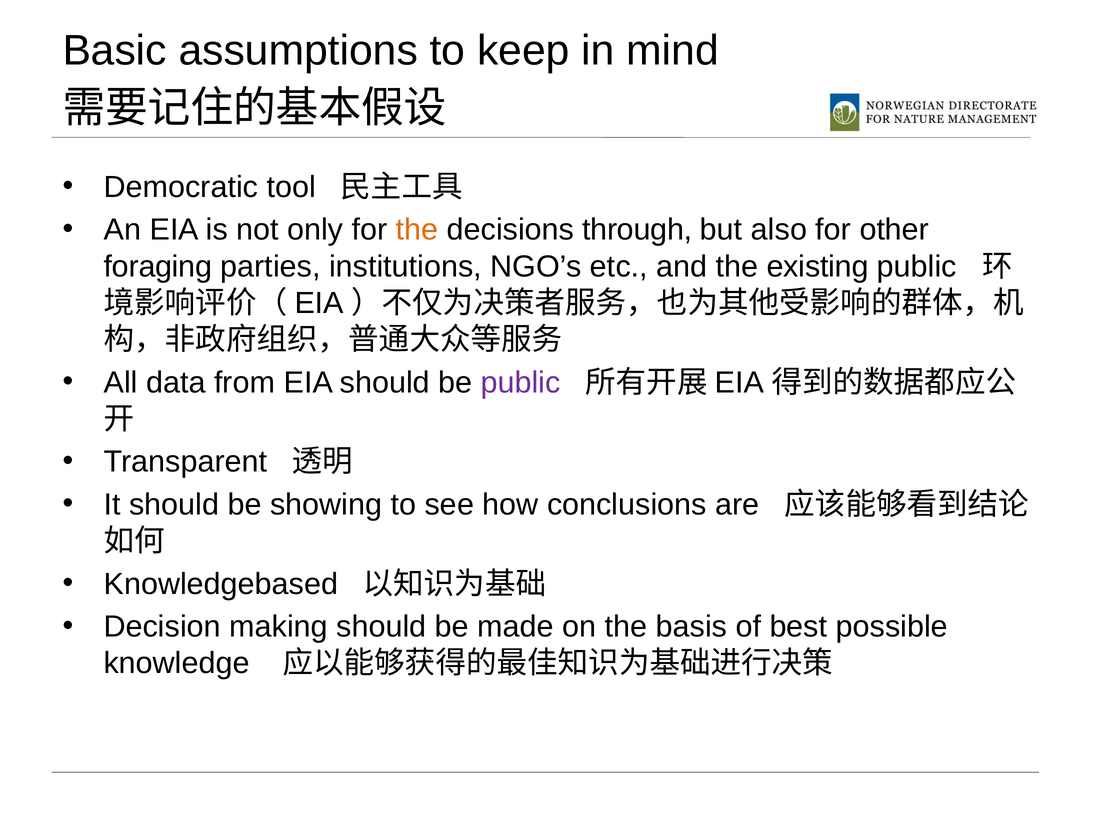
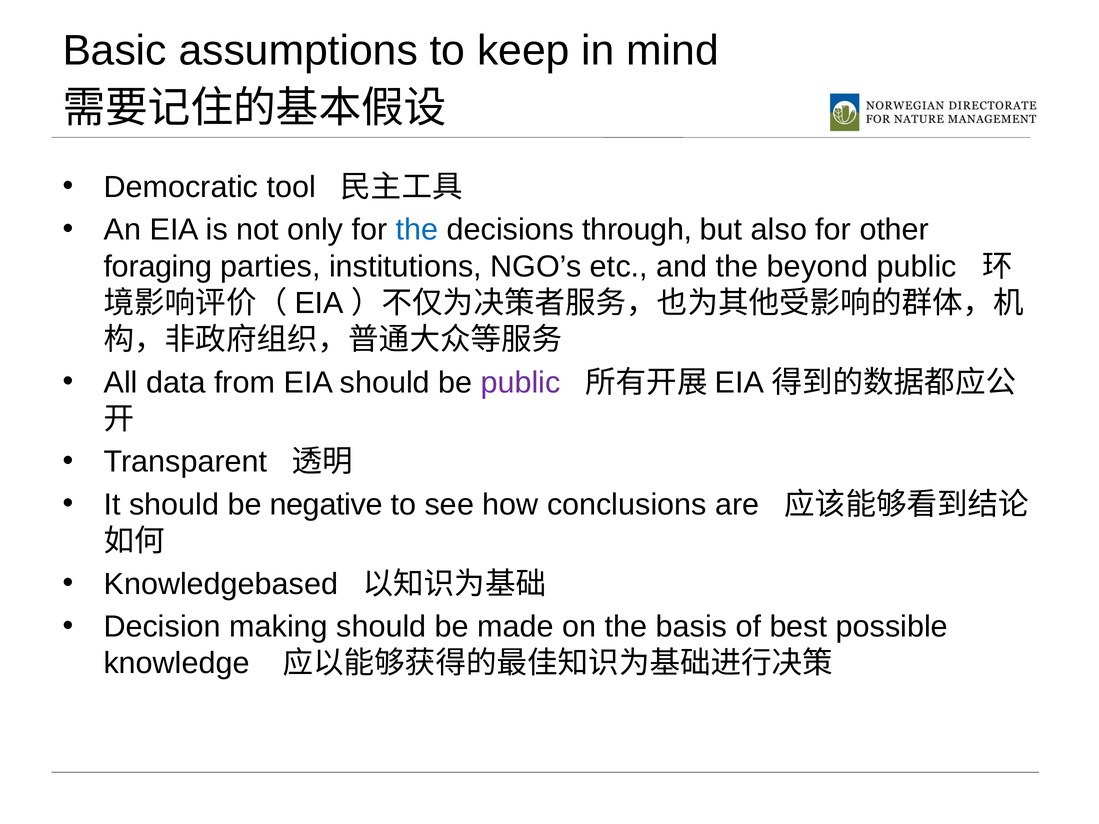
the colour: orange -> blue (417, 230)
existing: existing -> beyond (817, 267)
showing: showing -> negative (326, 505)
